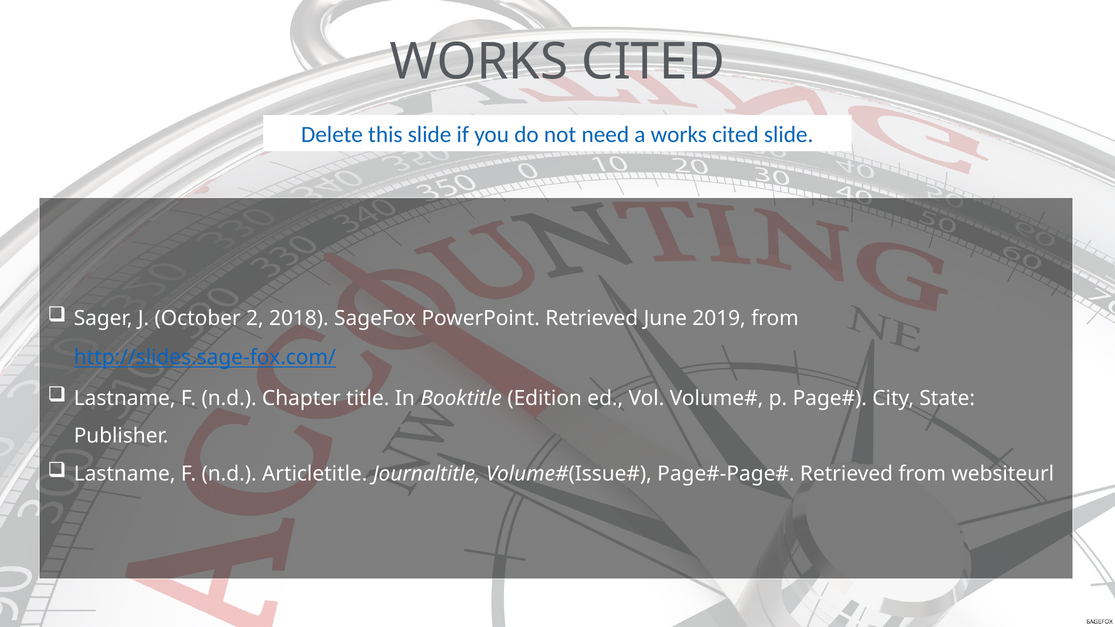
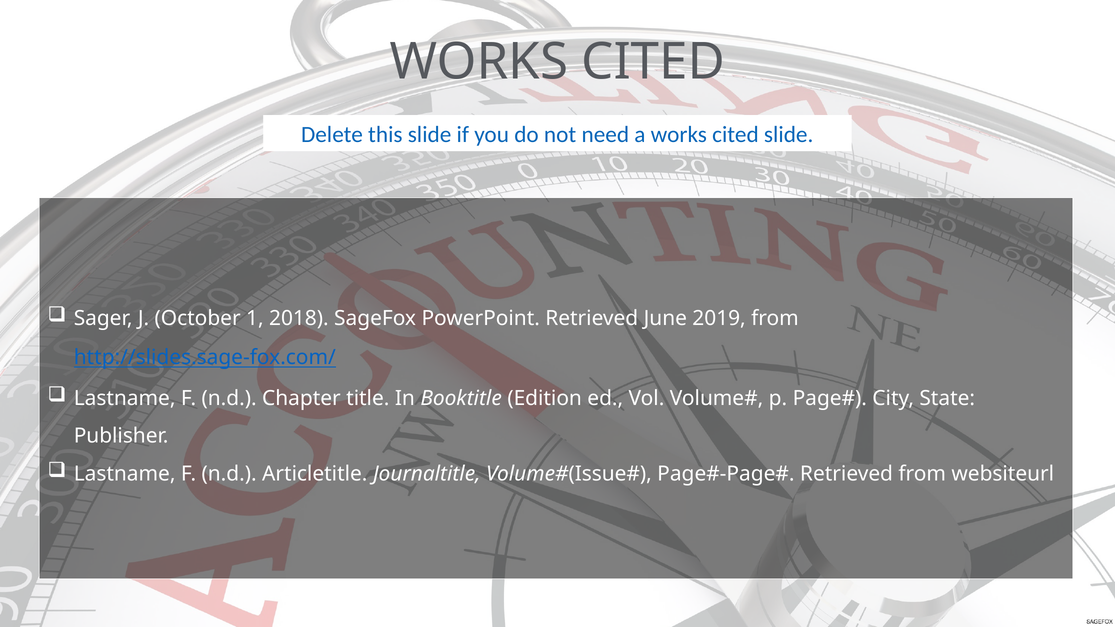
2: 2 -> 1 (255, 318)
